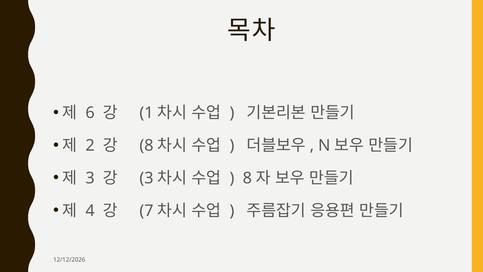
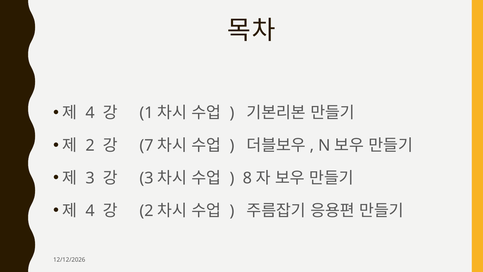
6: 6 -> 4 (90, 113)
8: 8 -> 7 (146, 145)
7: 7 -> 2 (146, 210)
